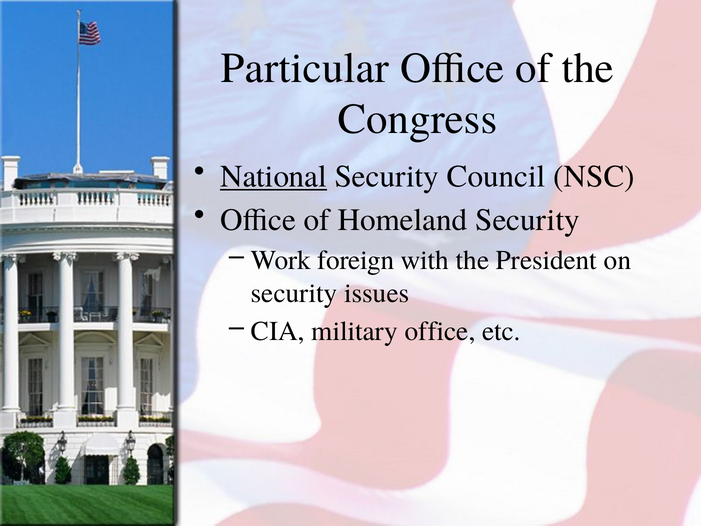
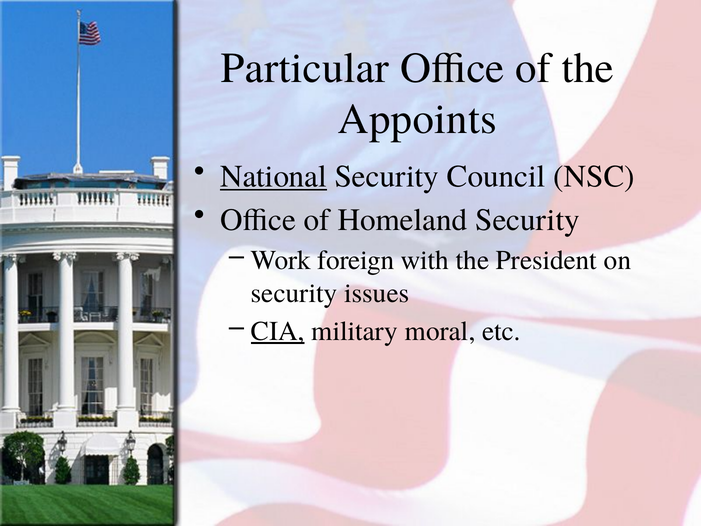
Congress: Congress -> Appoints (417, 119)
CIA underline: none -> present (278, 331)
military office: office -> moral (440, 331)
